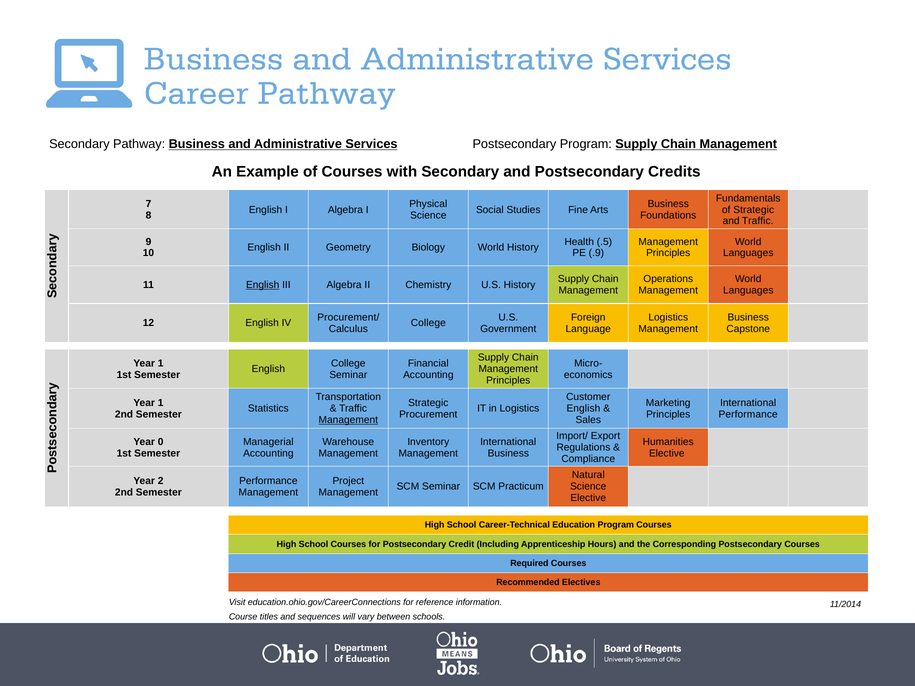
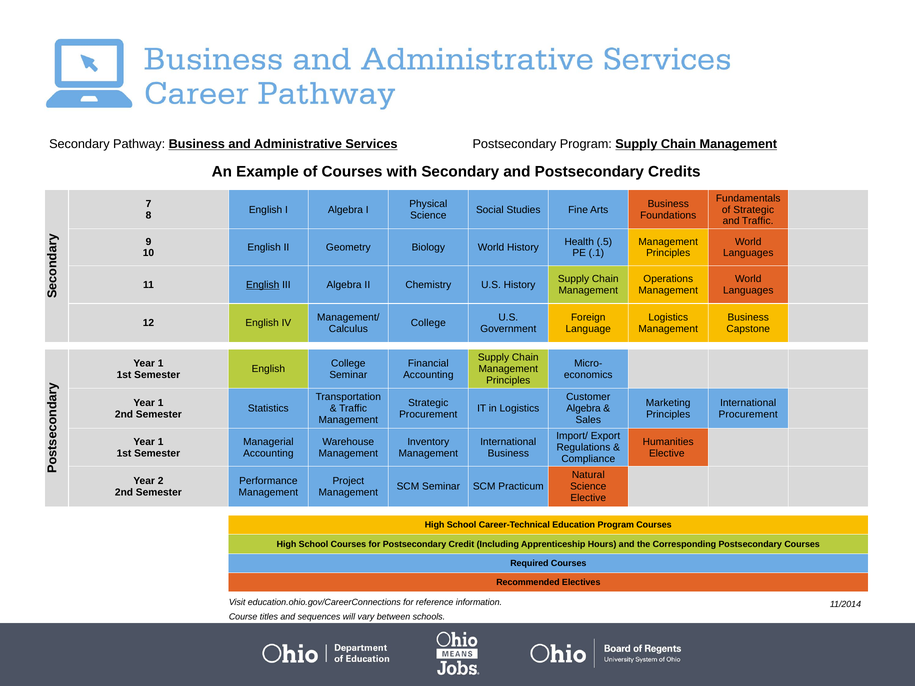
.9: .9 -> .1 (596, 253)
Procurement/: Procurement/ -> Management/ (348, 317)
English: English -> Algebra (584, 409)
Performance: Performance -> Procurement (748, 414)
Management underline: present -> none (348, 420)
0: 0 -> 1 (161, 442)
